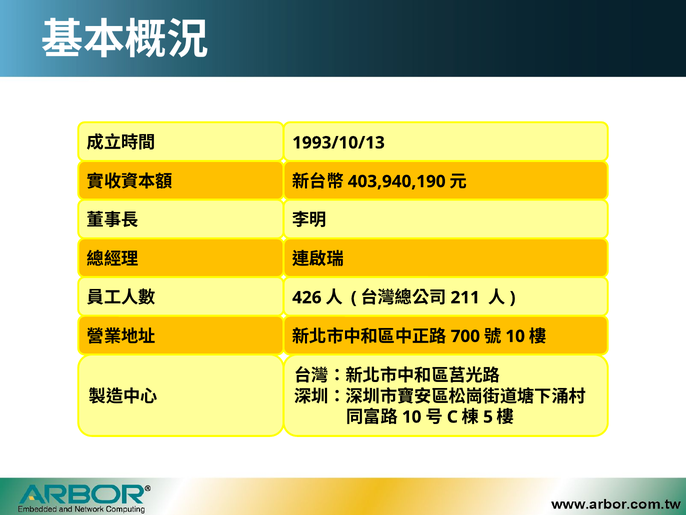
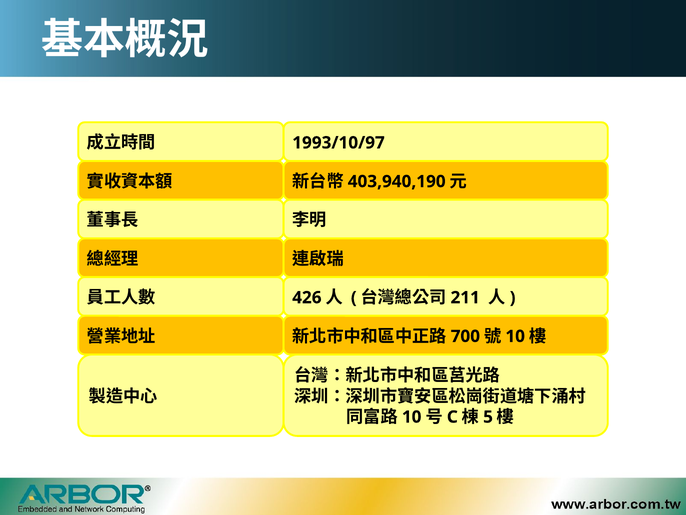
1993/10/13: 1993/10/13 -> 1993/10/97 (339, 143)
